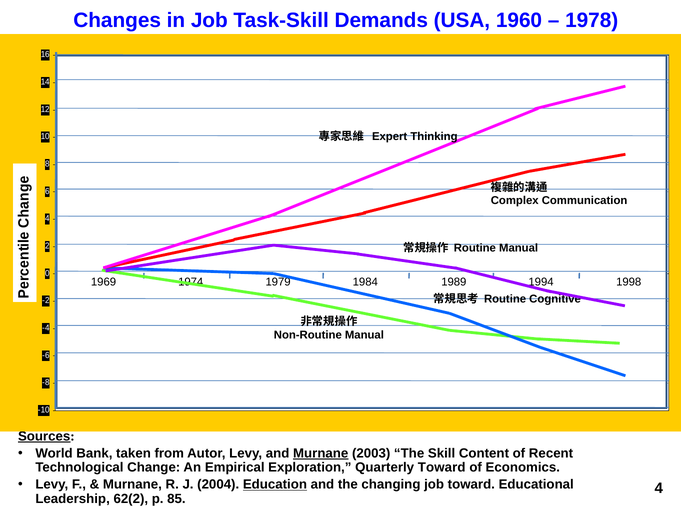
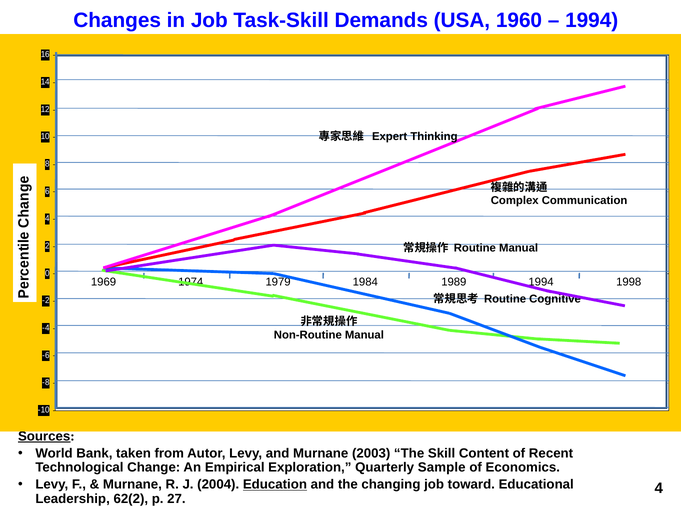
1978: 1978 -> 1994 (592, 20)
Murnane underline: present -> none (321, 453)
Quarterly Toward: Toward -> Sample (442, 467)
85: 85 -> 27 (176, 499)
